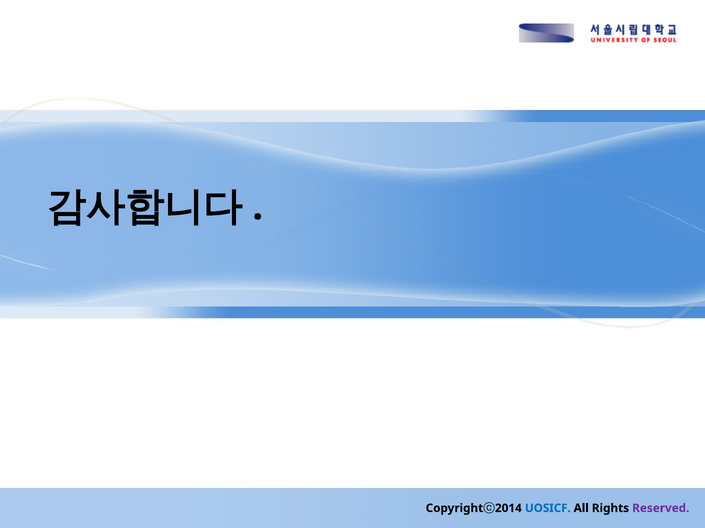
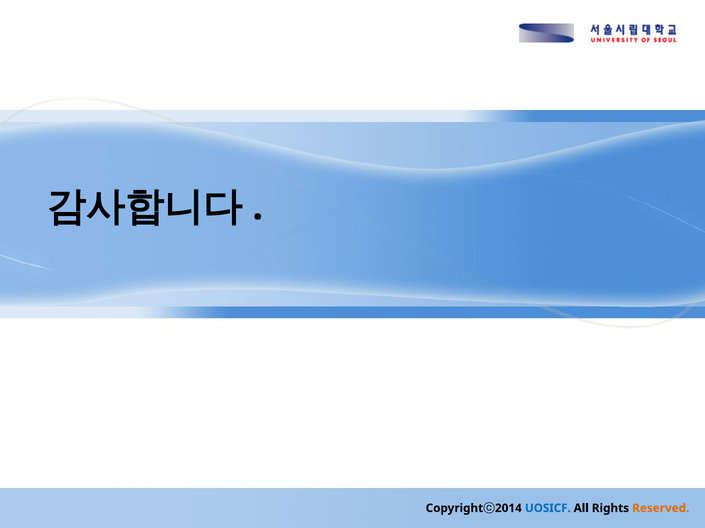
Reserved colour: purple -> orange (661, 509)
